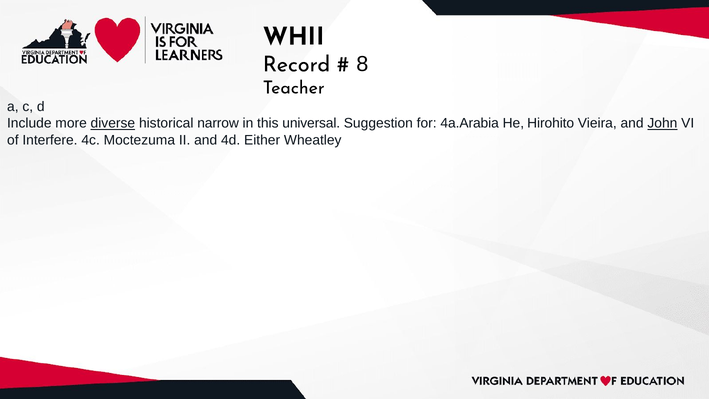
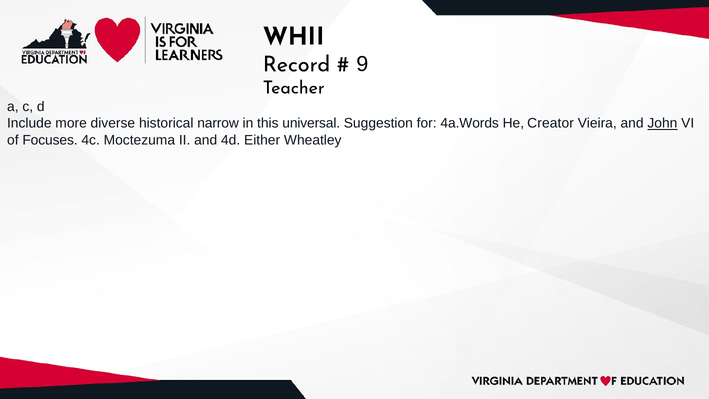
8: 8 -> 9 (362, 64)
diverse underline: present -> none (113, 123)
4a.Arabia: 4a.Arabia -> 4a.Words (470, 123)
Hirohito: Hirohito -> Creator (551, 123)
Interfere: Interfere -> Focuses (50, 140)
